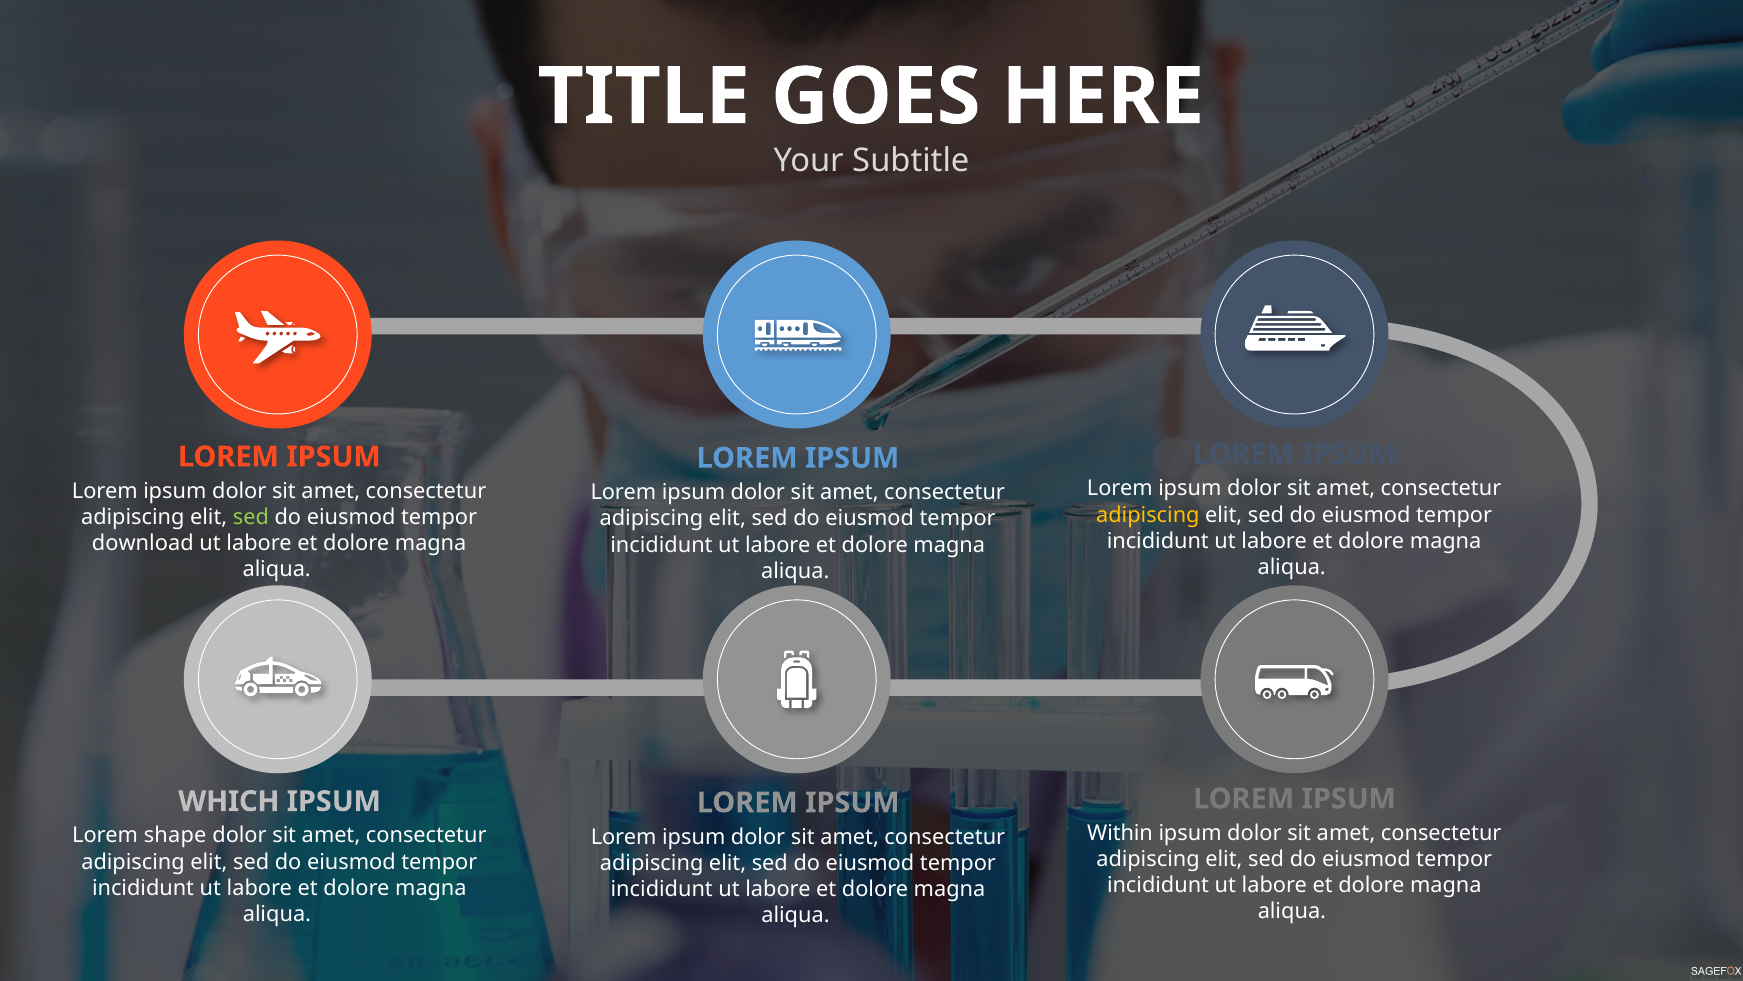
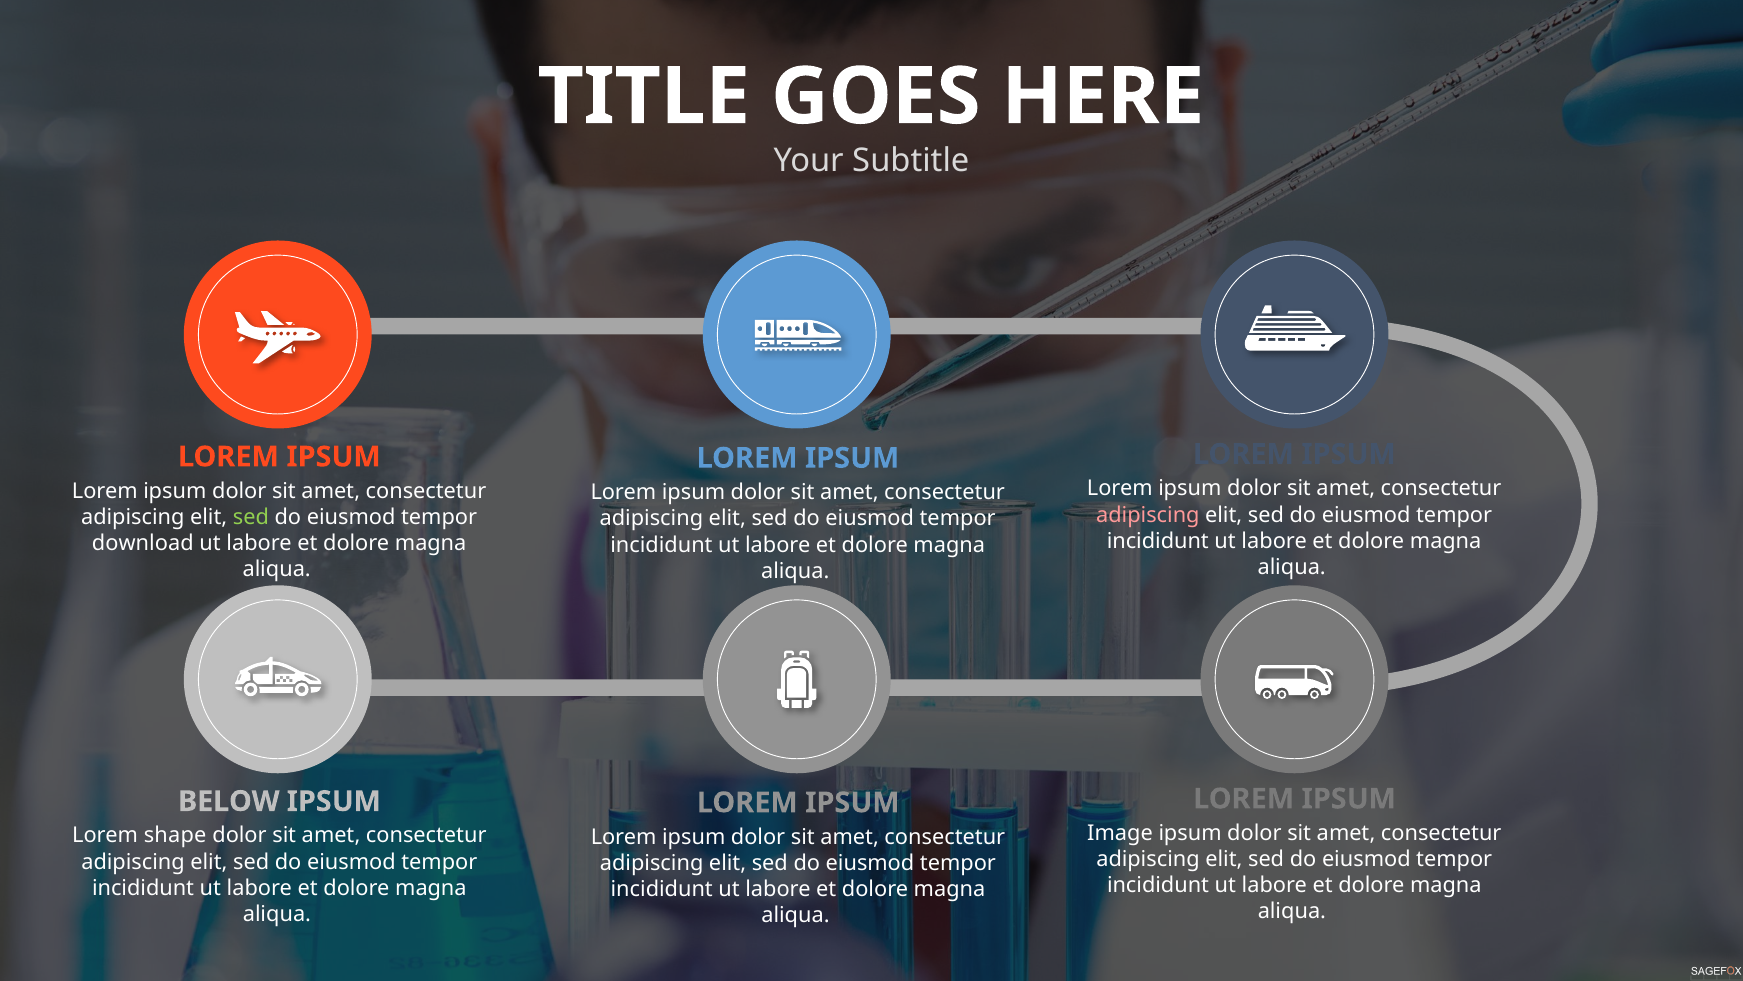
adipiscing colour: yellow -> pink (1148, 515)
WHICH: WHICH -> BELOW (229, 801)
Within: Within -> Image (1120, 833)
